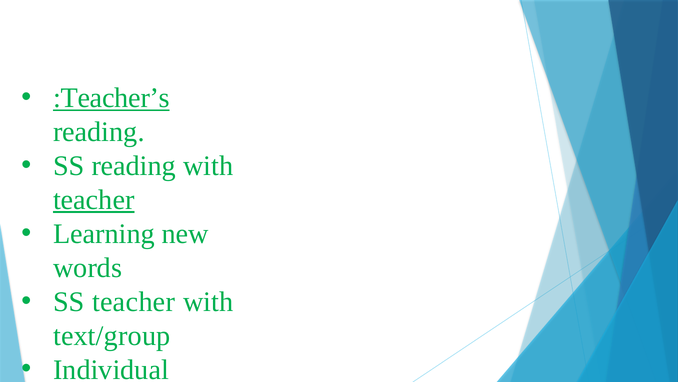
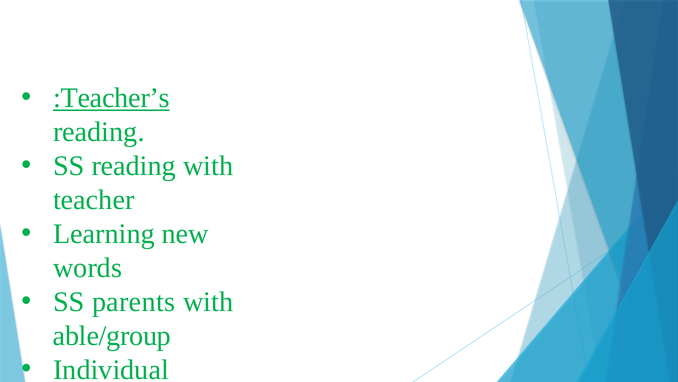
teacher underline: present -> none (94, 200)
SS teacher: teacher -> parents (134, 301)
text/group: text/group -> able/group (112, 335)
